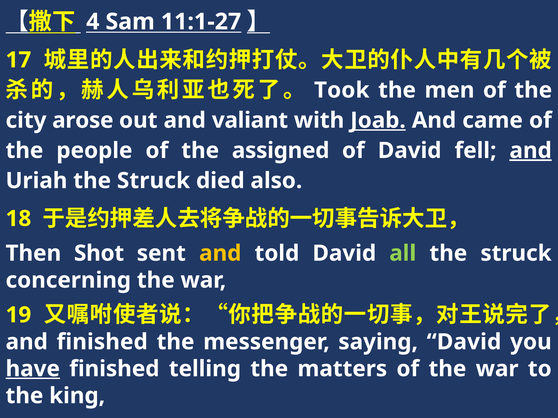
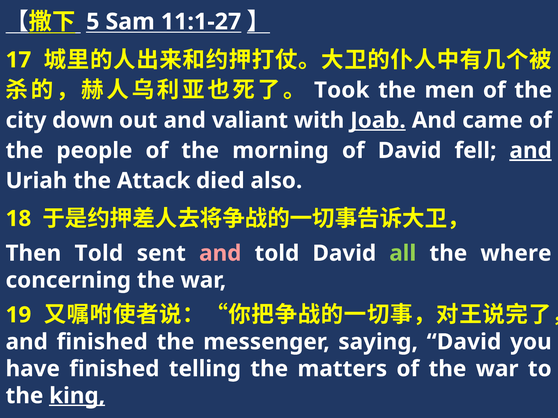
4: 4 -> 5 (93, 22)
arose: arose -> down (83, 120)
assigned: assigned -> morning (280, 151)
Uriah the Struck: Struck -> Attack (154, 181)
Then Shot: Shot -> Told (99, 254)
and colour: yellow -> pink (220, 254)
struck: struck -> where (516, 254)
have underline: present -> none (33, 369)
king underline: none -> present (77, 396)
